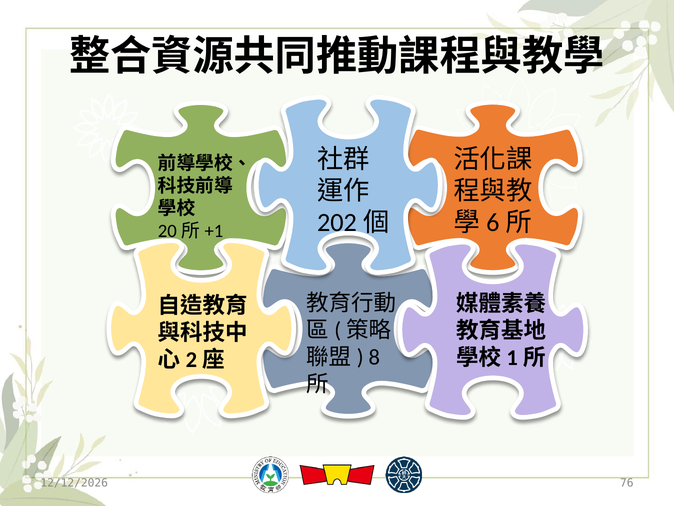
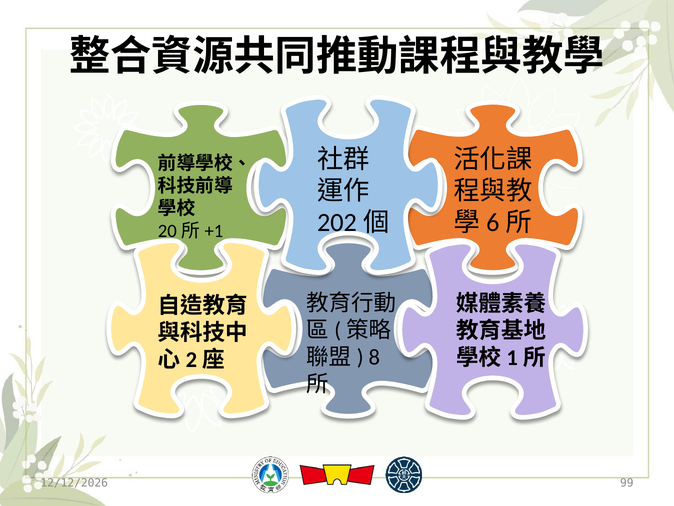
76: 76 -> 99 (627, 483)
